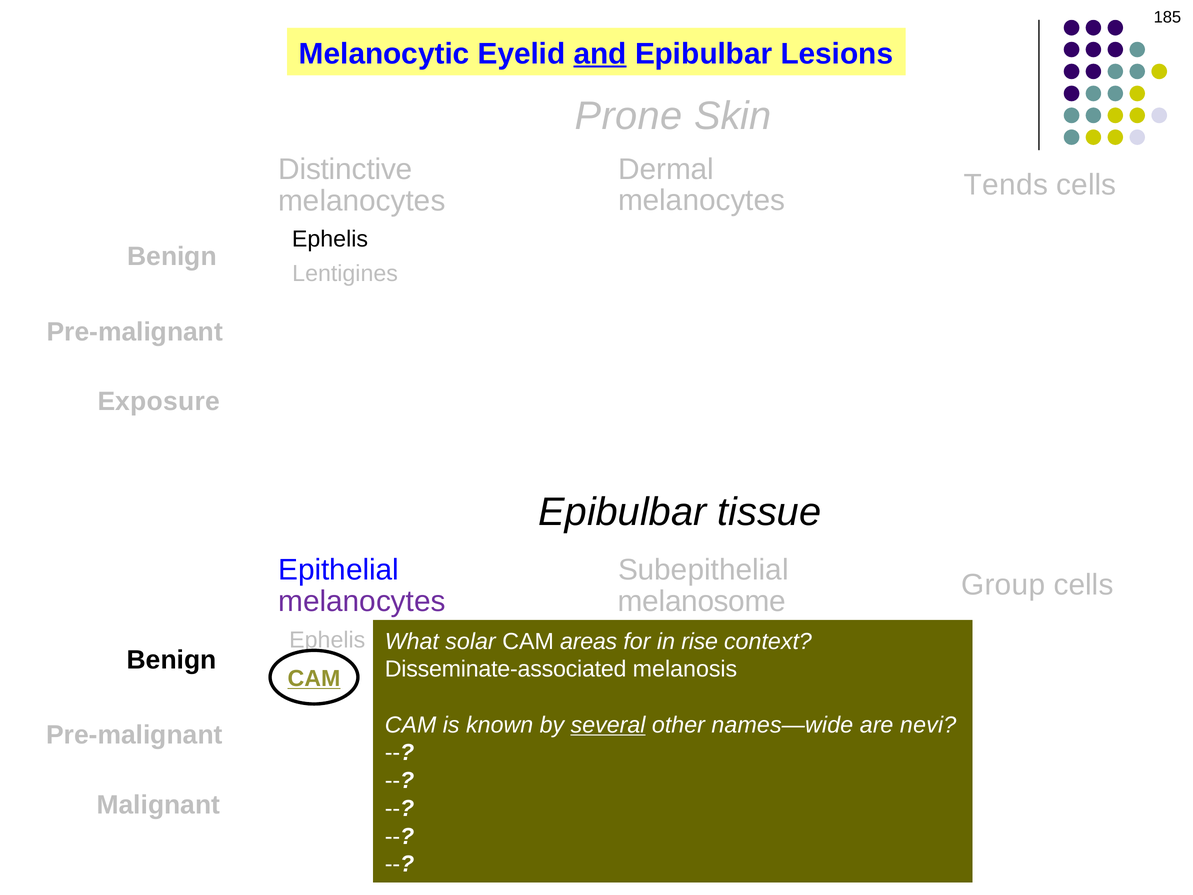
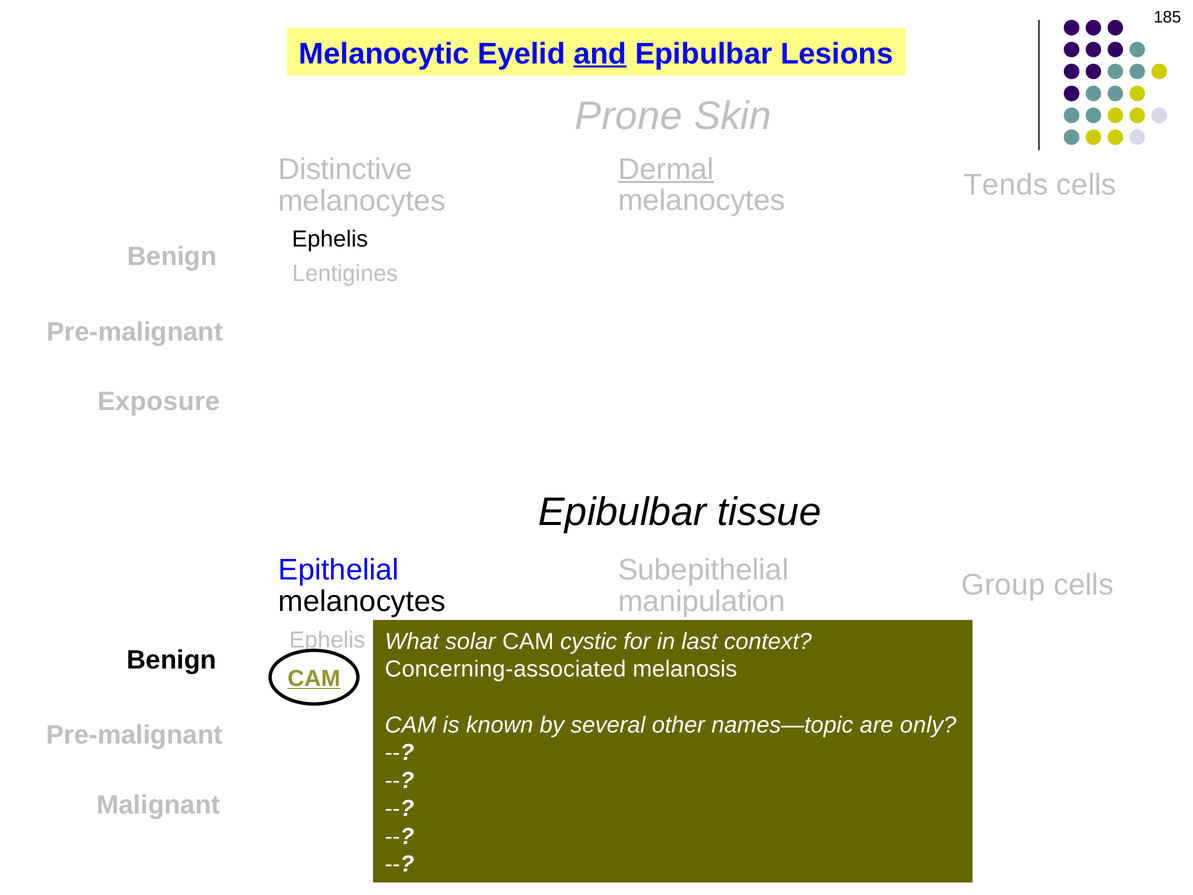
Dermal underline: none -> present (666, 169)
melanosome: melanosome -> manipulation (702, 601)
melanocytes colour: purple -> black (362, 601)
areas: areas -> cystic (589, 641)
rise: rise -> last (700, 641)
Disseminate-associated: Disseminate-associated -> Concerning-associated (505, 669)
several underline: present -> none (608, 725)
names—wide: names—wide -> names—topic (782, 725)
nevi: nevi -> only (928, 725)
